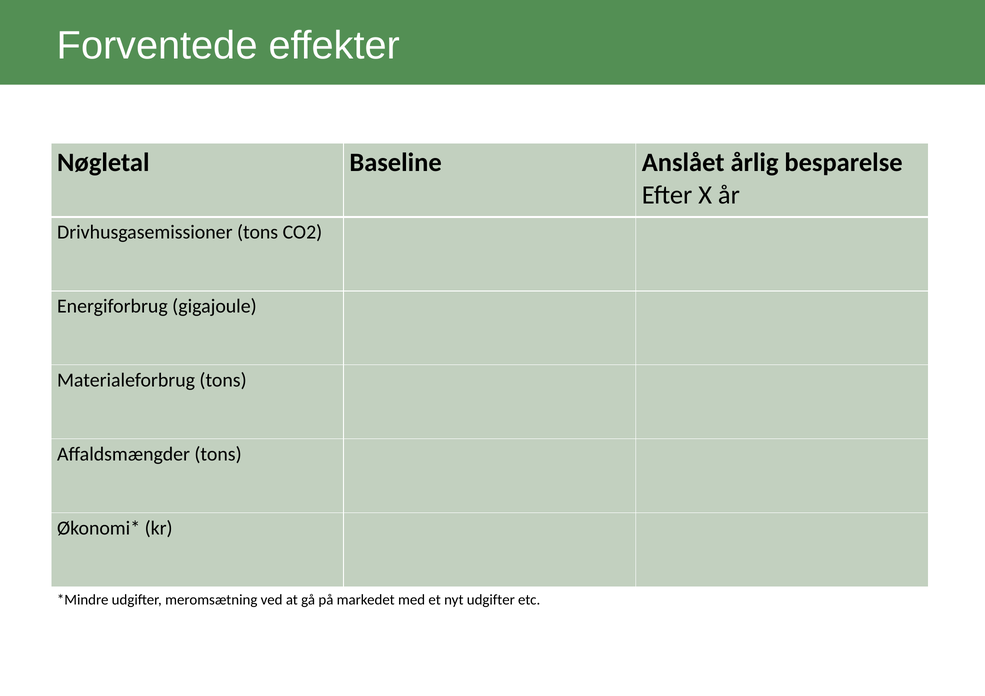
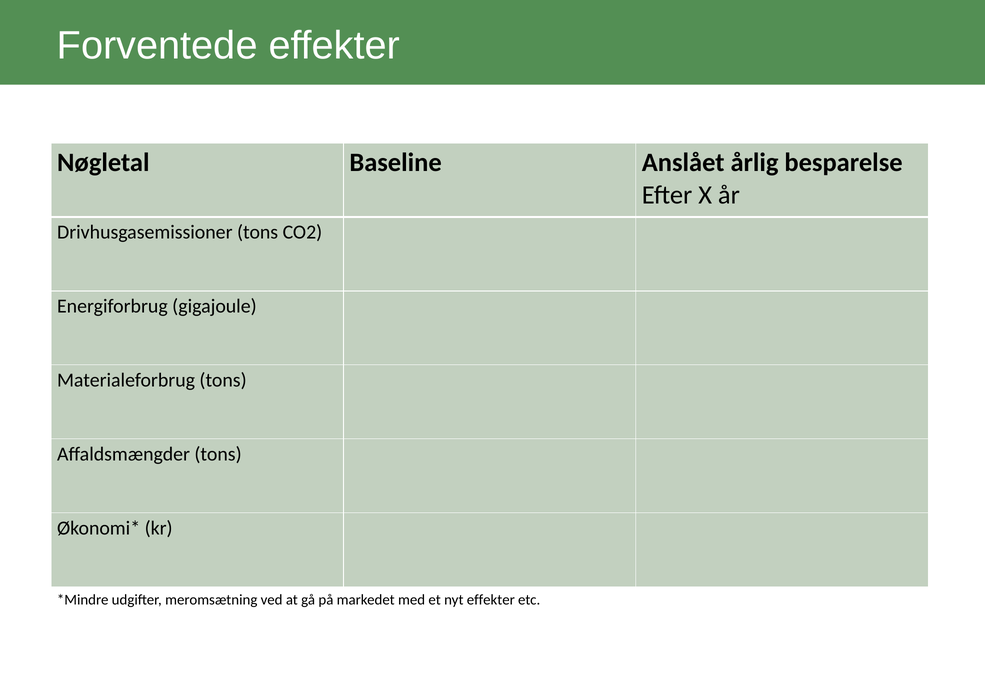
nyt udgifter: udgifter -> effekter (491, 600)
